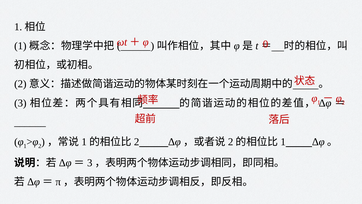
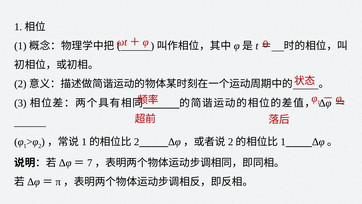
3: 3 -> 7 (90, 163)
